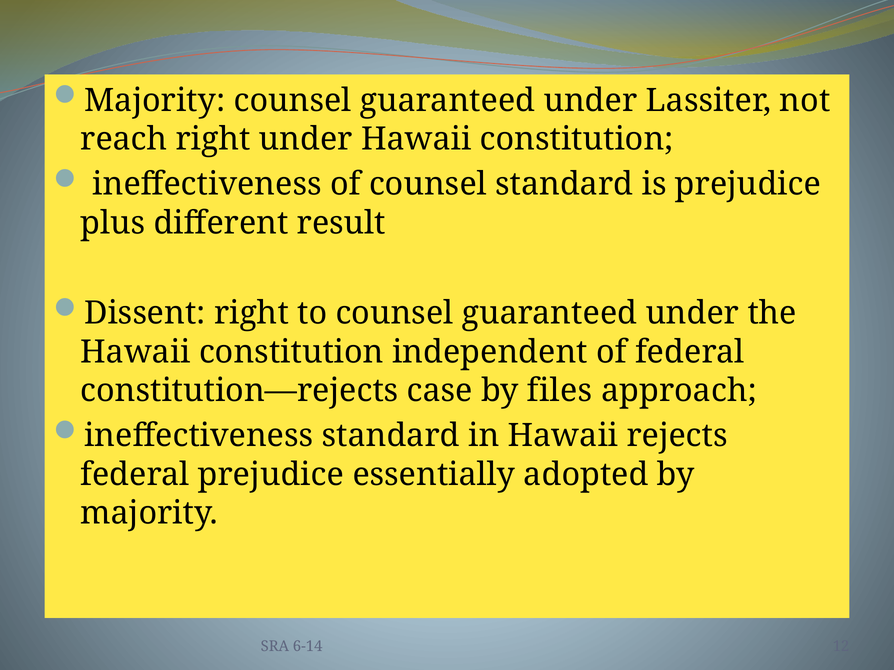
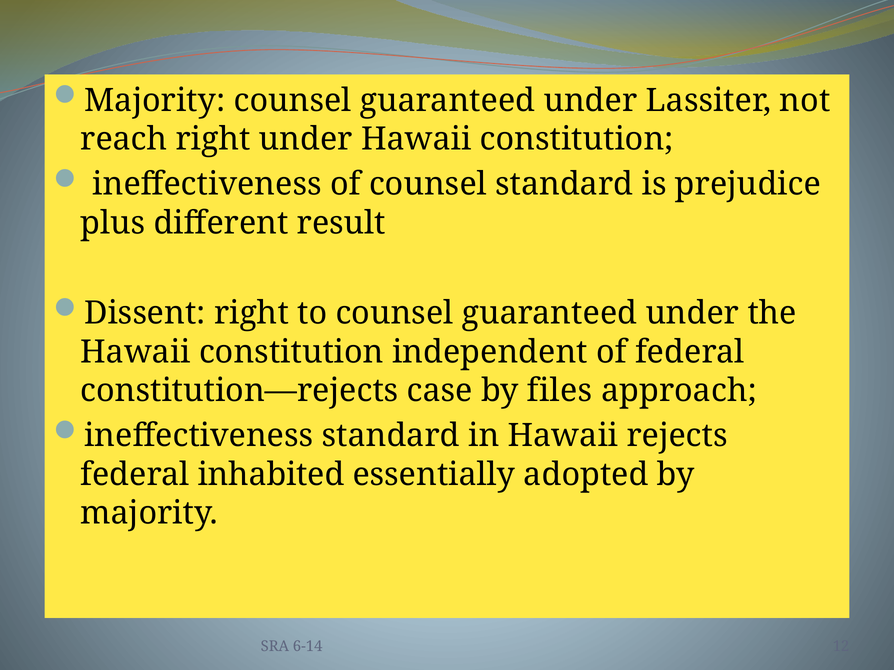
federal prejudice: prejudice -> inhabited (271, 475)
